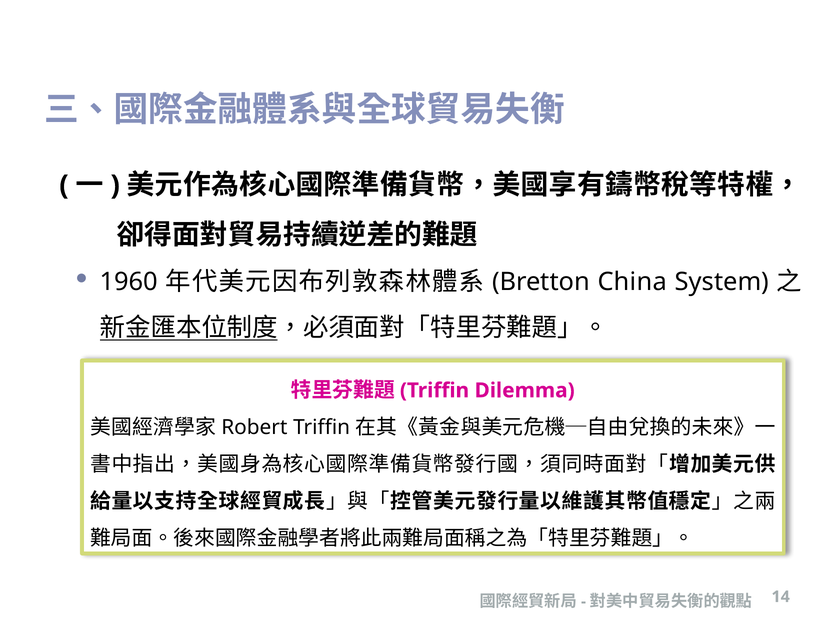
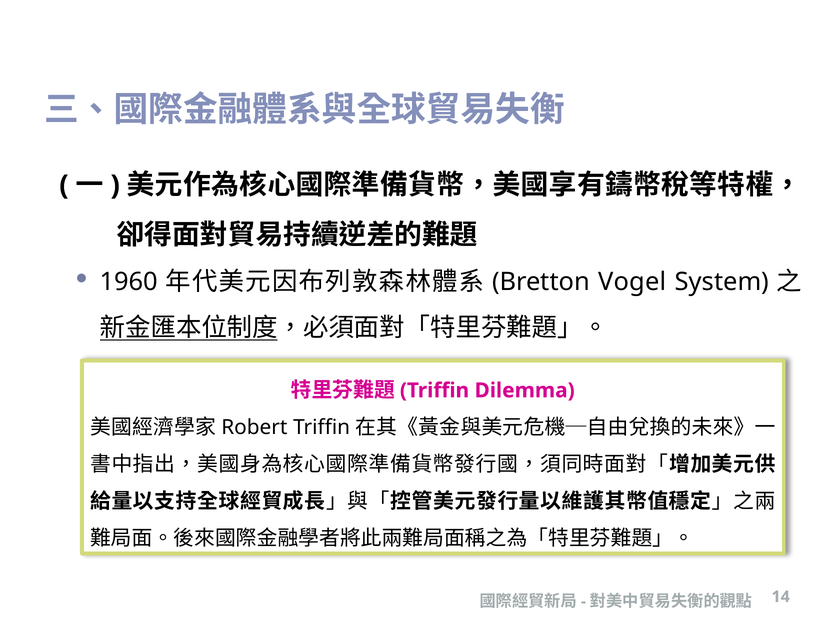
China: China -> Vogel (632, 282)
